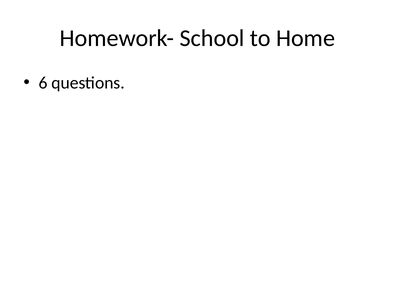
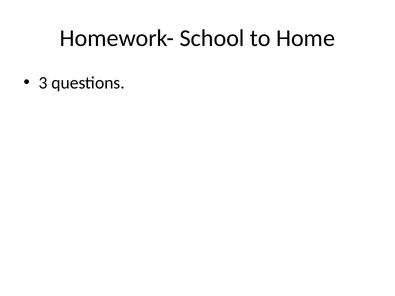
6: 6 -> 3 (43, 83)
